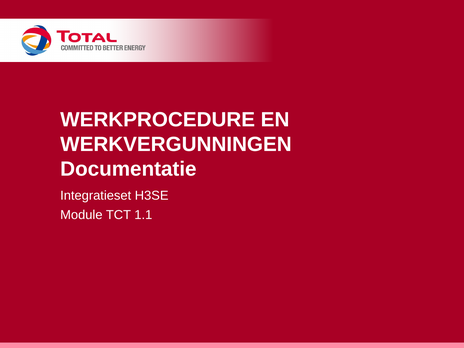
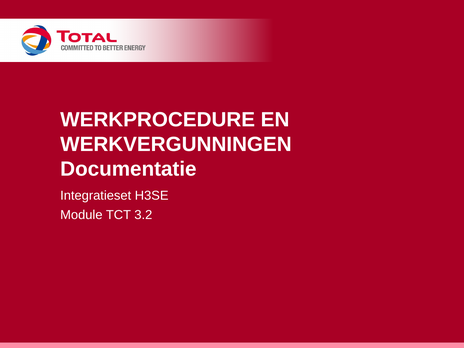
1.1: 1.1 -> 3.2 (143, 215)
